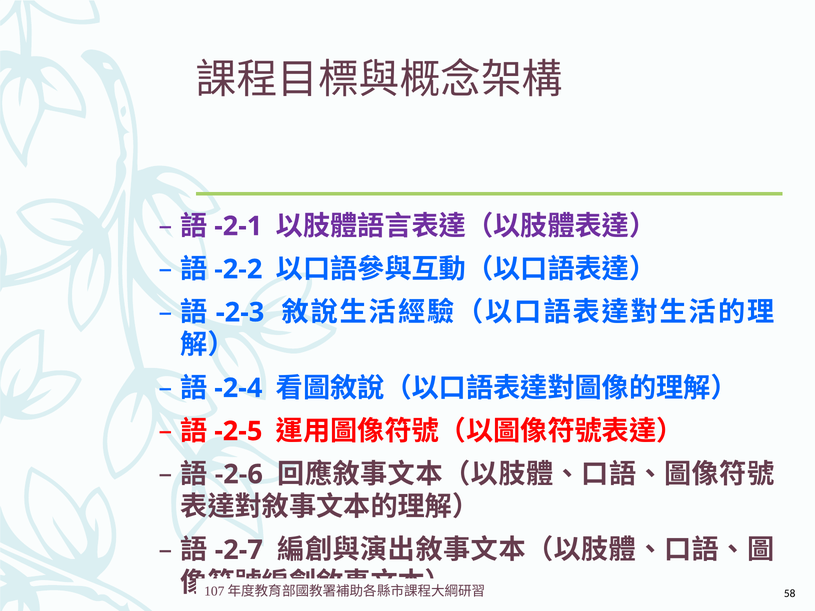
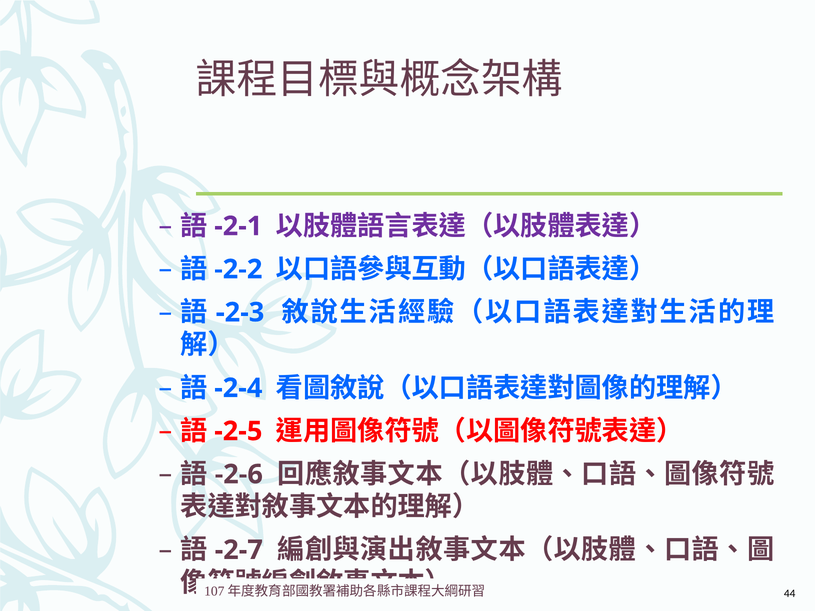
58: 58 -> 44 (790, 594)
